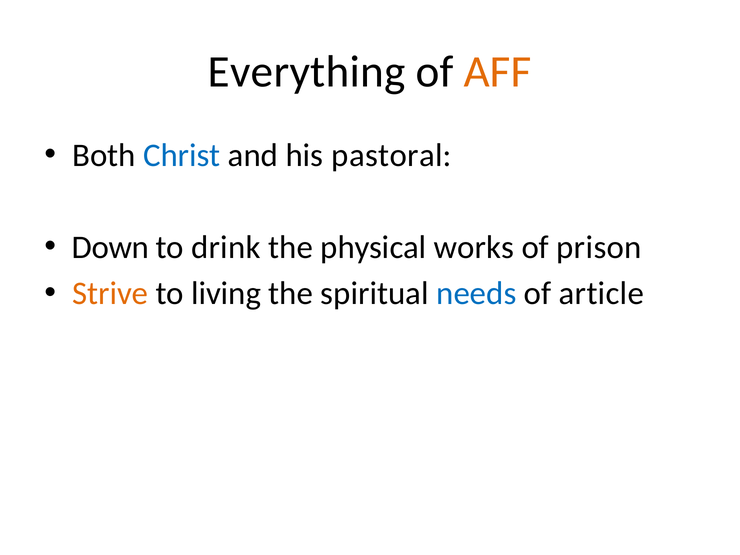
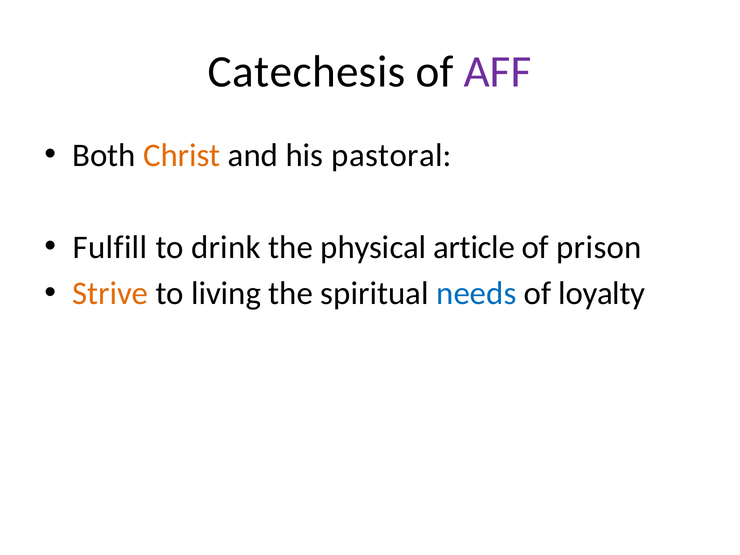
Everything: Everything -> Catechesis (307, 72)
AFF colour: orange -> purple (498, 72)
Christ colour: blue -> orange (182, 155)
Down: Down -> Fulfill (110, 247)
works: works -> article (474, 247)
article: article -> loyalty (602, 293)
